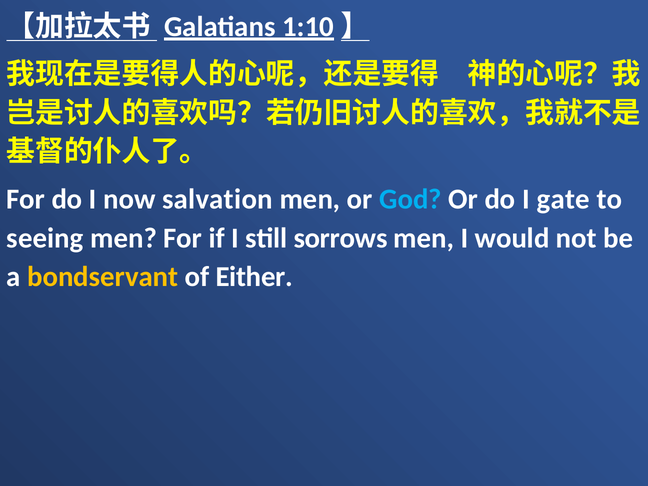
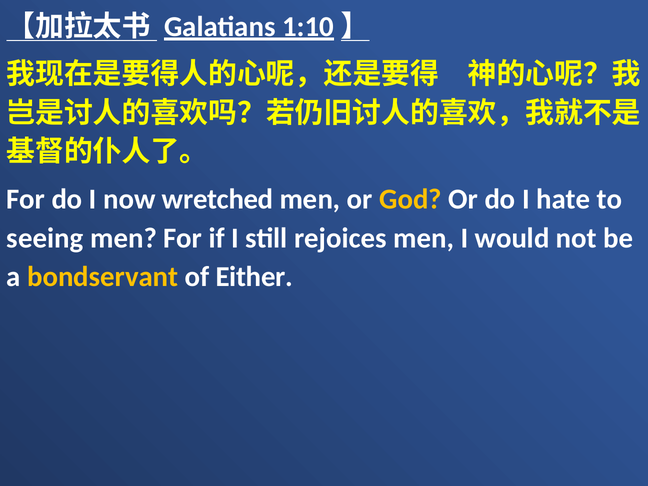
salvation: salvation -> wretched (218, 199)
God colour: light blue -> yellow (410, 199)
gate: gate -> hate (563, 199)
sorrows: sorrows -> rejoices (340, 238)
